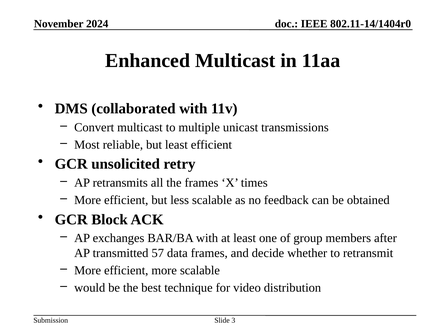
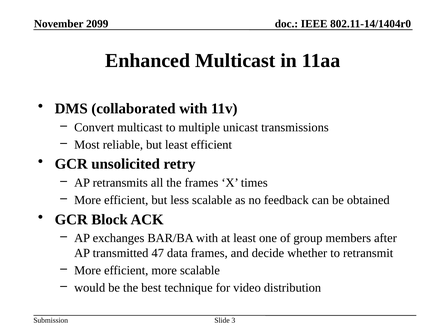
2024: 2024 -> 2099 (97, 24)
57: 57 -> 47 (158, 253)
